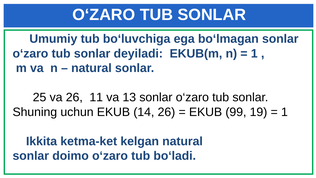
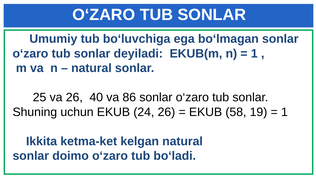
11: 11 -> 40 (96, 97)
13: 13 -> 86 (129, 97)
14: 14 -> 24 (144, 112)
99: 99 -> 58 (236, 112)
